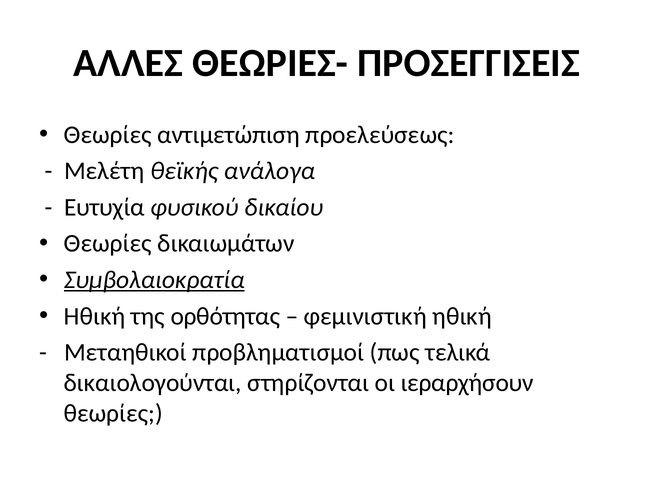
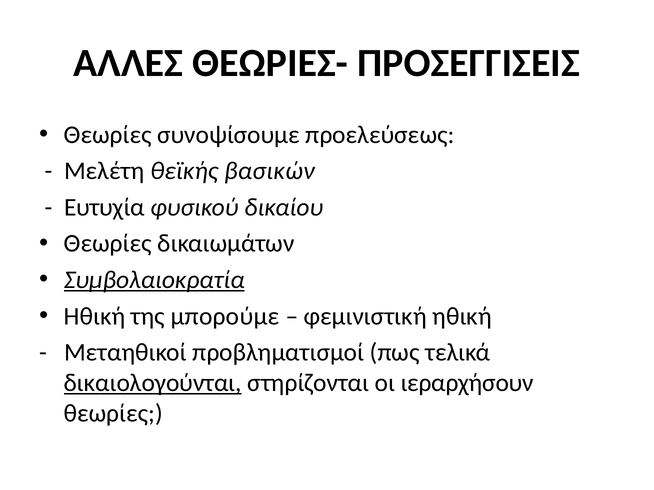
αντιμετώπιση: αντιμετώπιση -> συνοψίσουμε (229, 135)
ανάλογα: ανάλογα -> βασικών (269, 171)
ορθότητας: ορθότητας -> μπορούμε (225, 317)
δικαιολογούνται underline: none -> present (153, 383)
